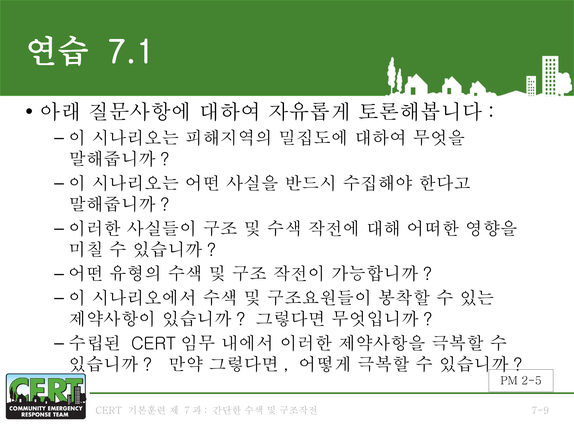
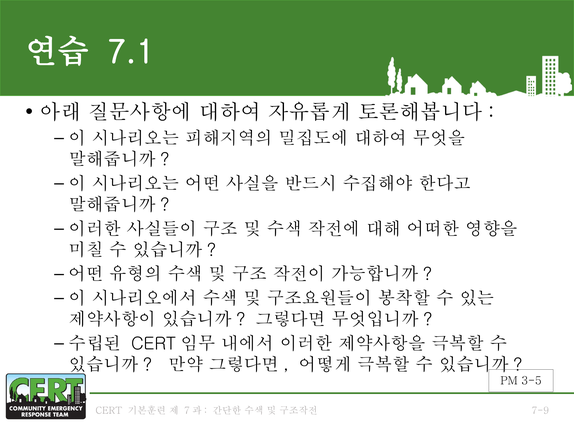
2-5: 2-5 -> 3-5 (531, 380)
